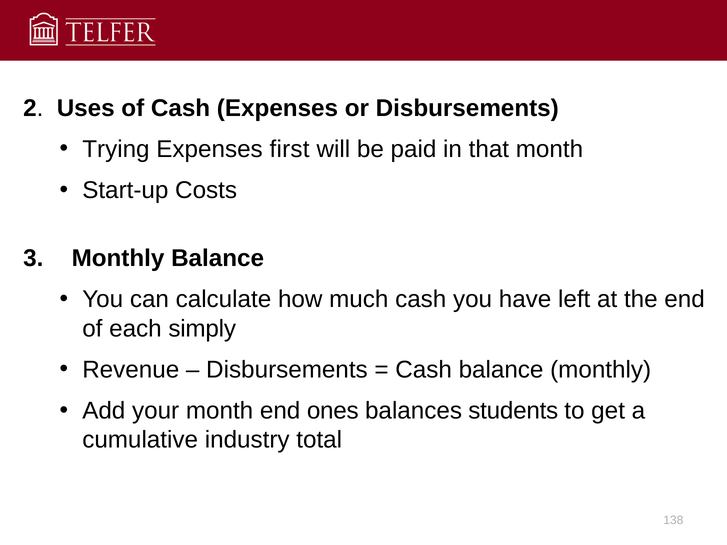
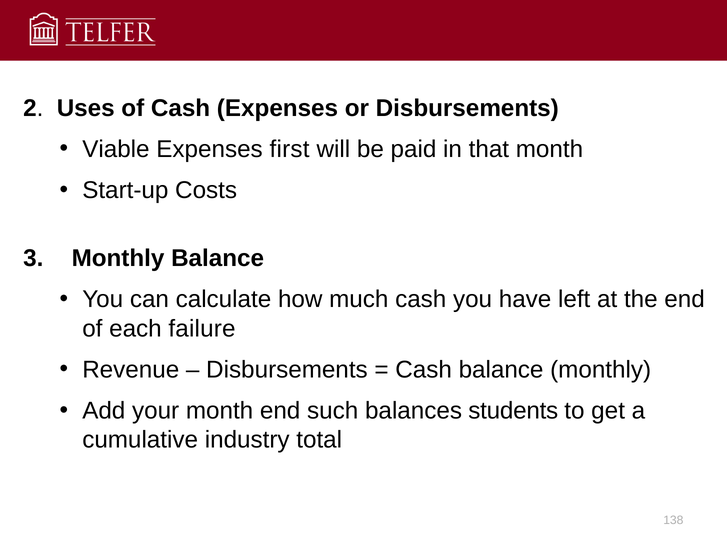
Trying: Trying -> Viable (116, 149)
simply: simply -> failure (202, 329)
ones: ones -> such (333, 411)
